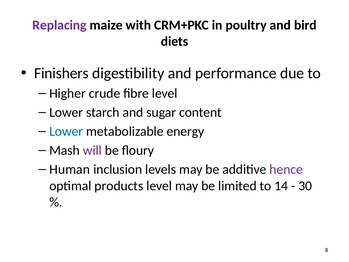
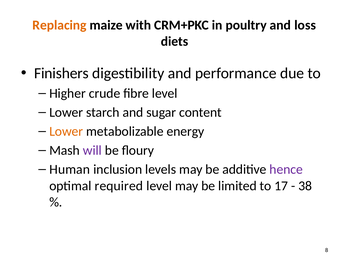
Replacing colour: purple -> orange (60, 25)
bird: bird -> loss (305, 25)
Lower colour: blue -> orange (66, 131)
products: products -> required (119, 186)
14: 14 -> 17 (281, 186)
30: 30 -> 38 (305, 186)
